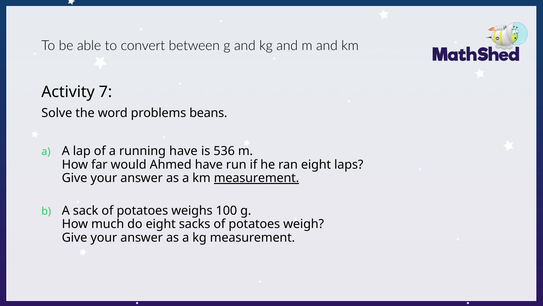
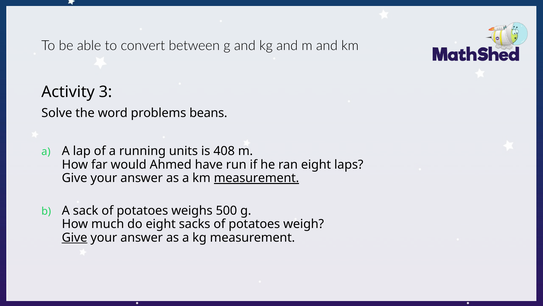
7: 7 -> 3 (105, 92)
running have: have -> units (183, 151)
536: 536 -> 408 (224, 151)
100: 100 -> 500 (226, 210)
Give underline: none -> present (75, 237)
